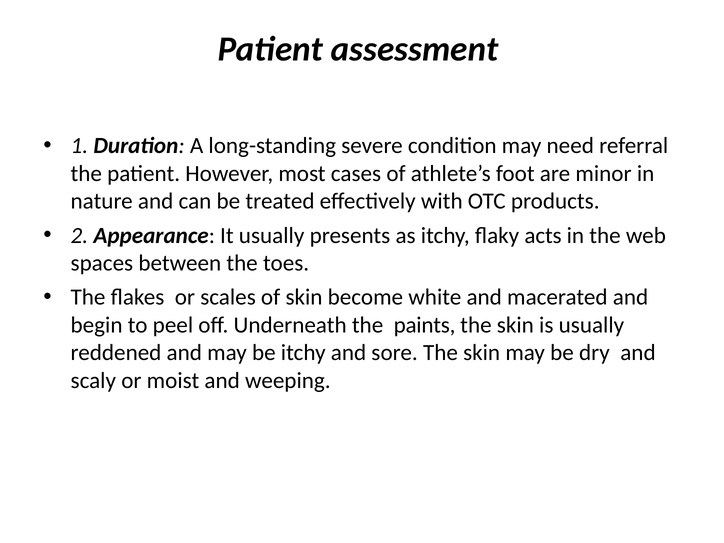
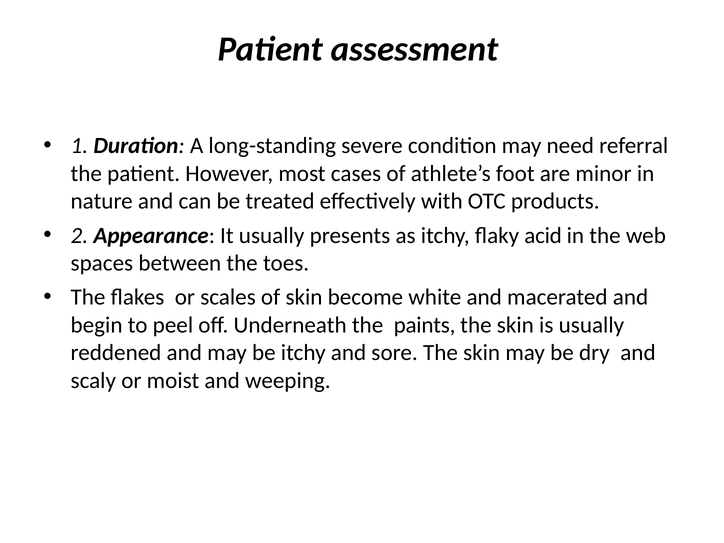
acts: acts -> acid (543, 235)
